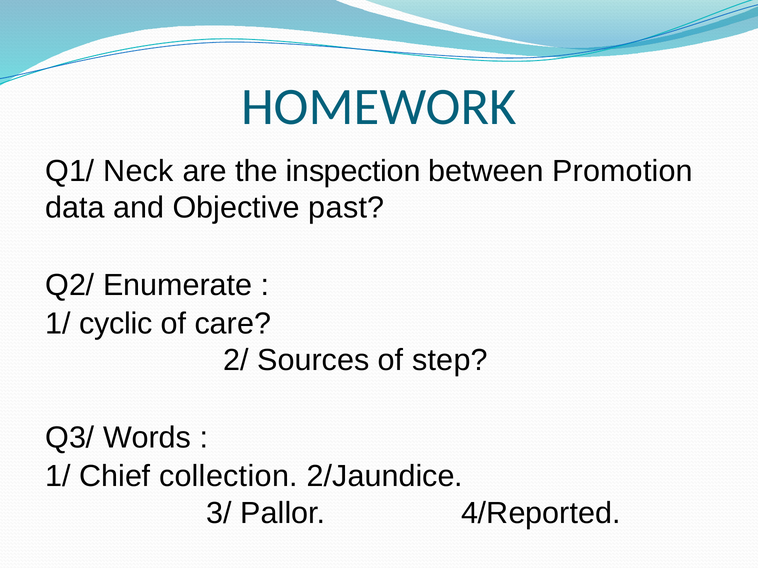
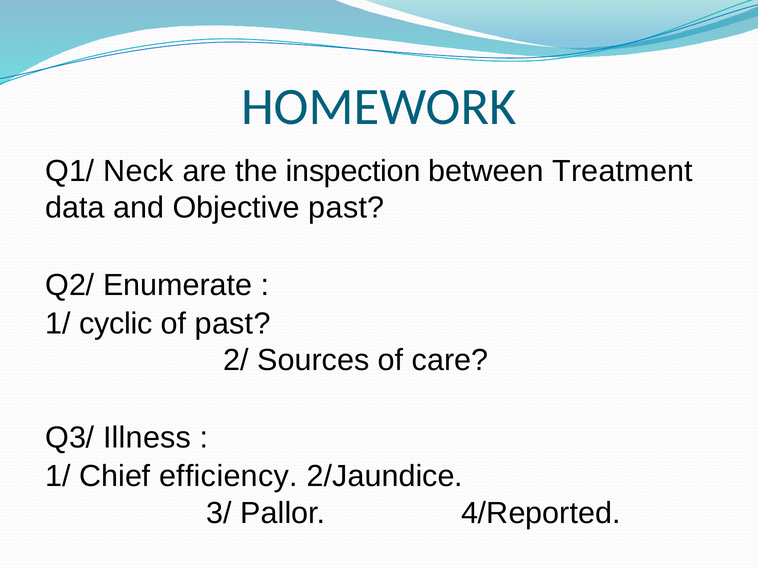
Promotion: Promotion -> Treatment (623, 171)
of care: care -> past (233, 324)
step: step -> care (450, 361)
Words: Words -> Illness (147, 438)
collection: collection -> efficiency (228, 477)
